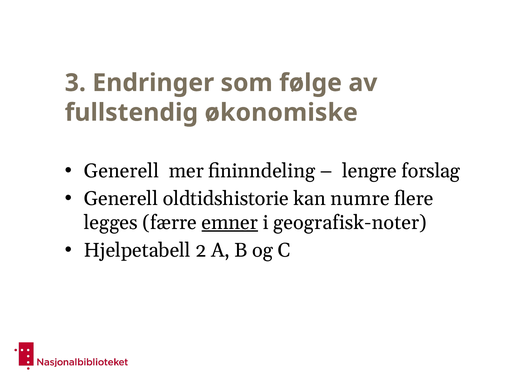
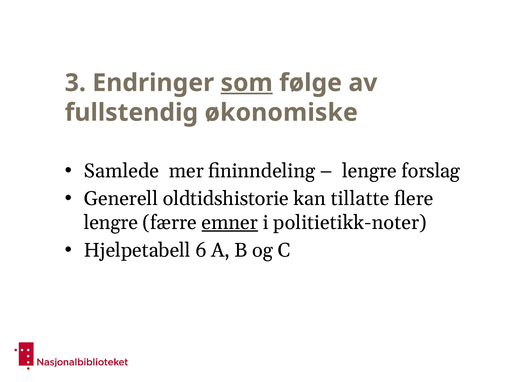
som underline: none -> present (247, 83)
Generell: Generell -> Samlede (122, 171)
numre: numre -> tillatte (360, 199)
legges: legges -> lengre (111, 223)
geografisk-noter: geografisk-noter -> politietikk-noter (350, 223)
2: 2 -> 6 (201, 251)
